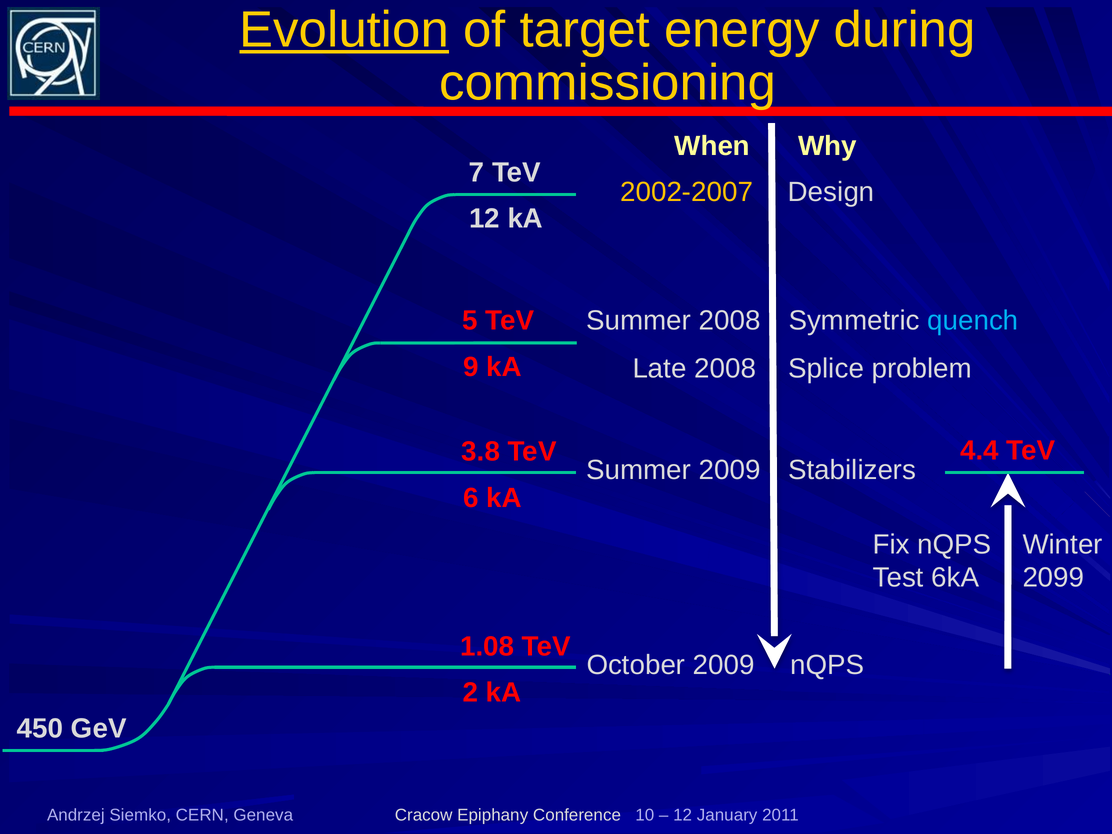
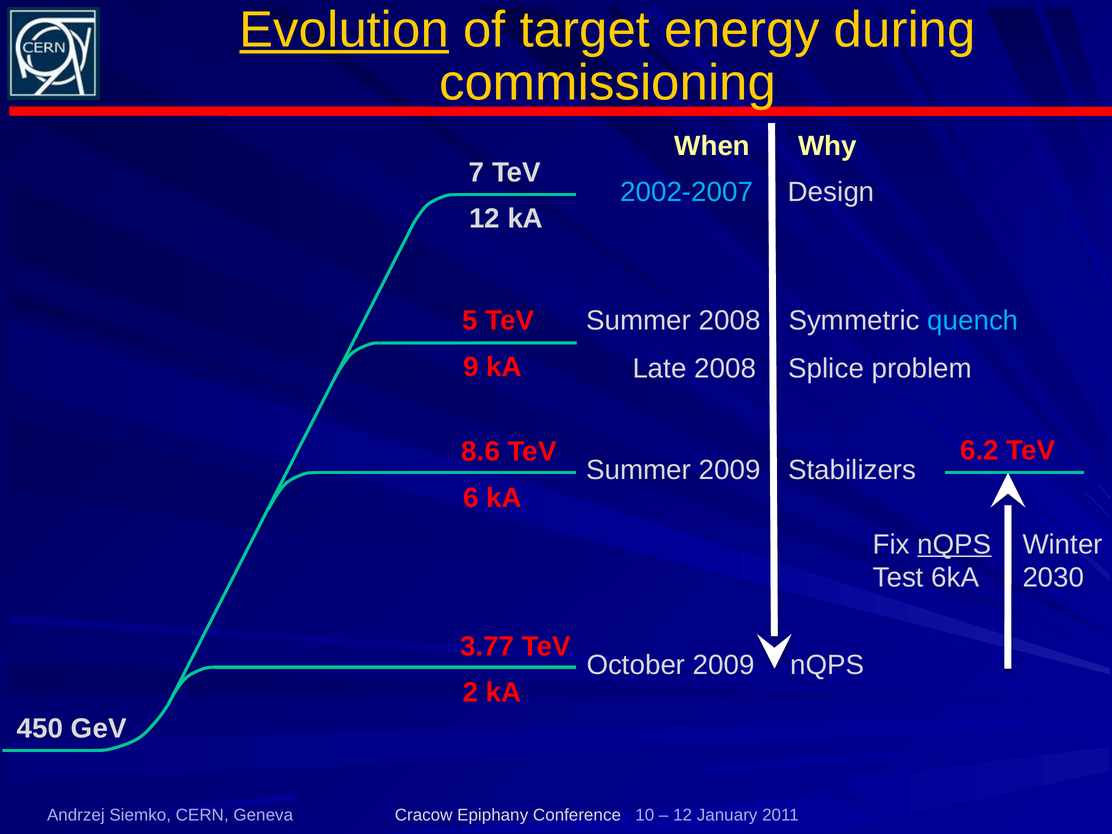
2002-2007 colour: yellow -> light blue (687, 192)
4.4: 4.4 -> 6.2 (980, 450)
3.8: 3.8 -> 8.6 (481, 452)
nQPS underline: none -> present (954, 544)
2099: 2099 -> 2030 (1053, 578)
1.08: 1.08 -> 3.77 (487, 646)
